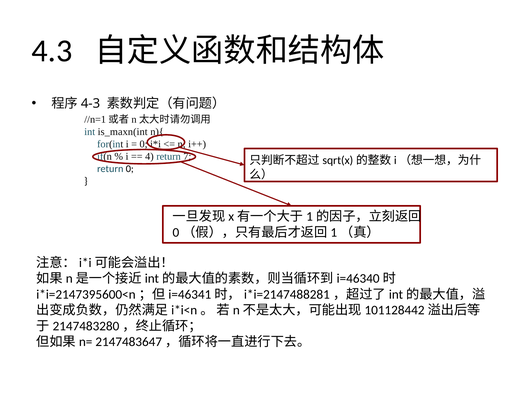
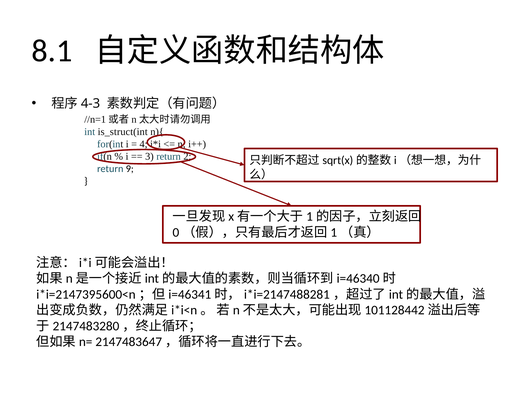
4.3: 4.3 -> 8.1 (52, 51)
is_maxn(int: is_maxn(int -> is_struct(int (123, 132)
0: 0 -> 4 (144, 144)
4: 4 -> 3 (149, 157)
7: 7 -> 2 (187, 157)
return 0: 0 -> 9 (130, 169)
